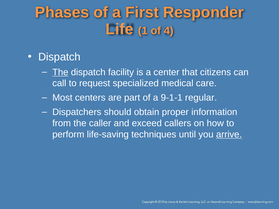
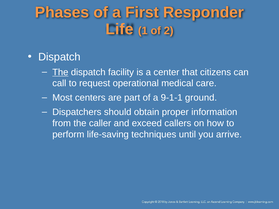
4: 4 -> 2 (169, 31)
specialized: specialized -> operational (136, 83)
regular: regular -> ground (201, 98)
arrive underline: present -> none (229, 135)
